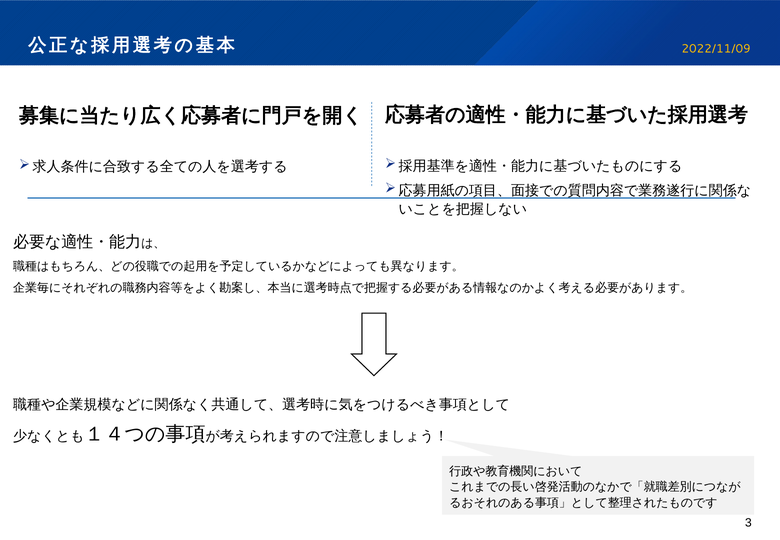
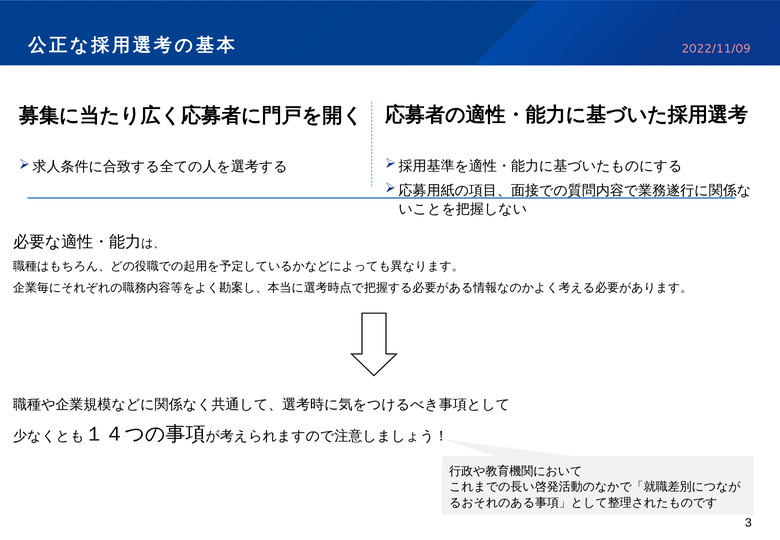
2022/11/09 colour: yellow -> pink (716, 49)
